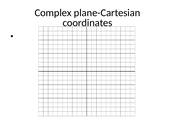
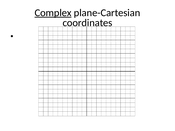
Complex underline: none -> present (53, 13)
